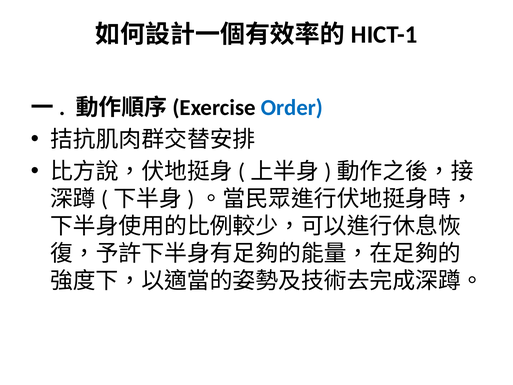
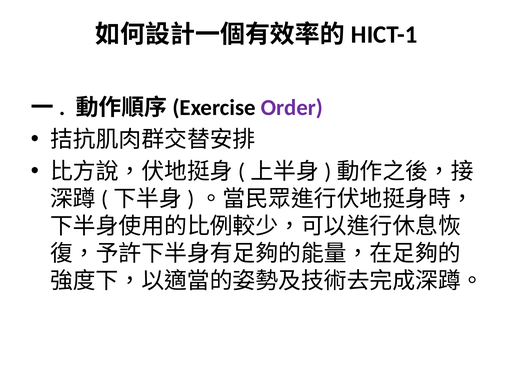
Order colour: blue -> purple (292, 108)
